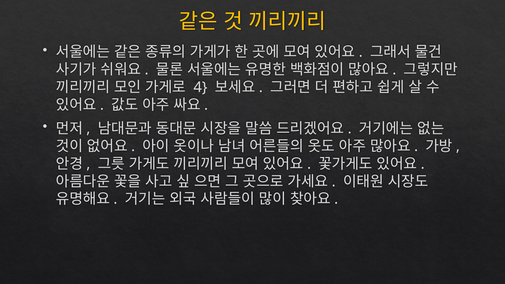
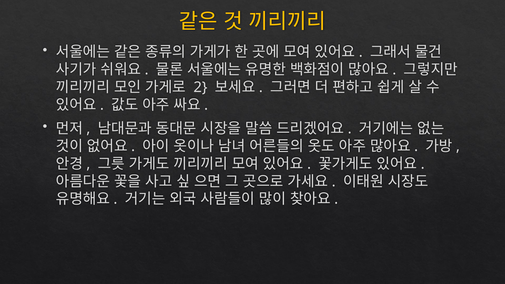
4: 4 -> 2 (200, 87)
